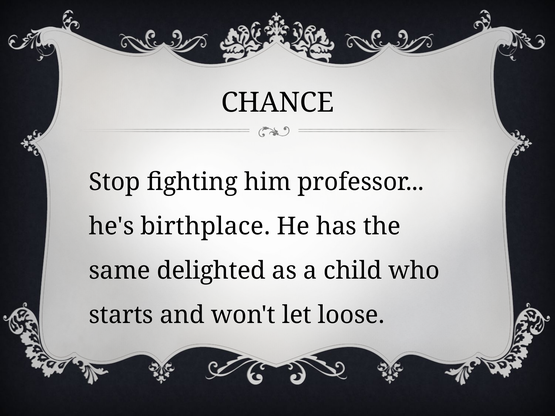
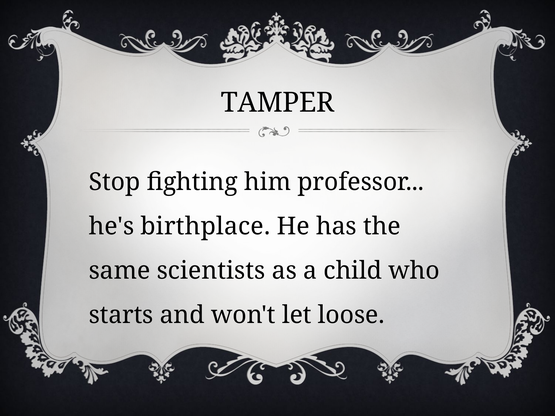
CHANCE: CHANCE -> TAMPER (278, 103)
delighted: delighted -> scientists (211, 271)
